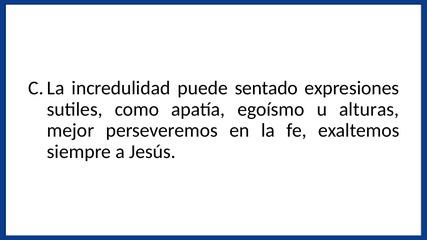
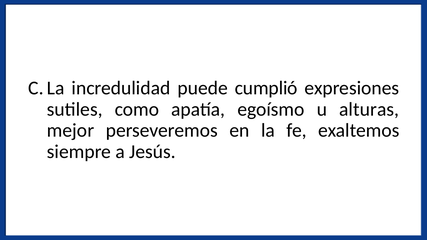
sentado: sentado -> cumplió (266, 88)
